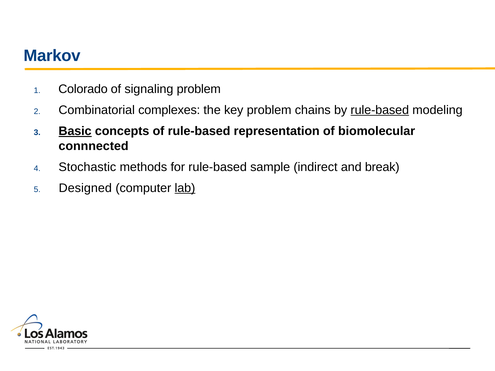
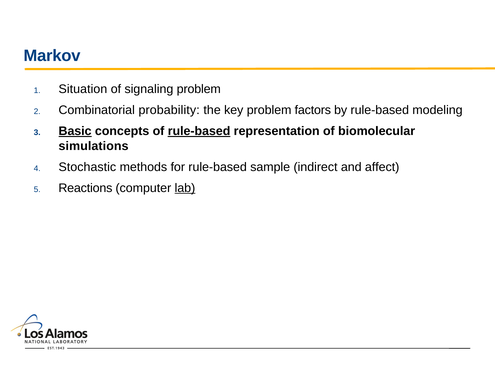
Colorado: Colorado -> Situation (83, 89)
complexes: complexes -> probability (169, 110)
chains: chains -> factors (313, 110)
rule-based underline: present -> none (380, 110)
rule-based underline: none -> present (199, 131)
connnected: connnected -> simulations (94, 146)
break: break -> affect (382, 167)
Designed: Designed -> Reactions (85, 188)
